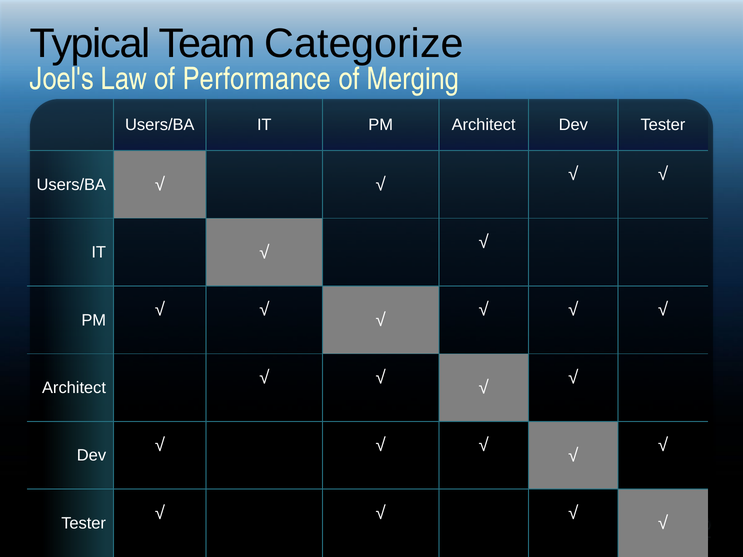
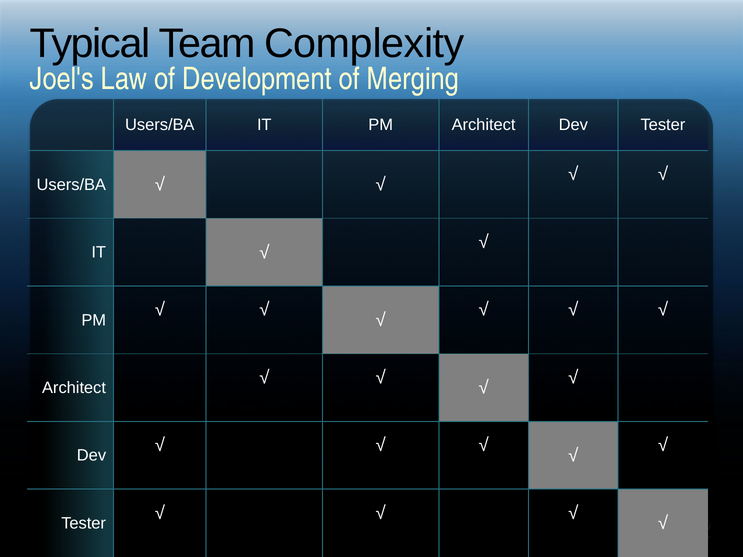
Categorize: Categorize -> Complexity (364, 44)
Performance: Performance -> Development (257, 79)
